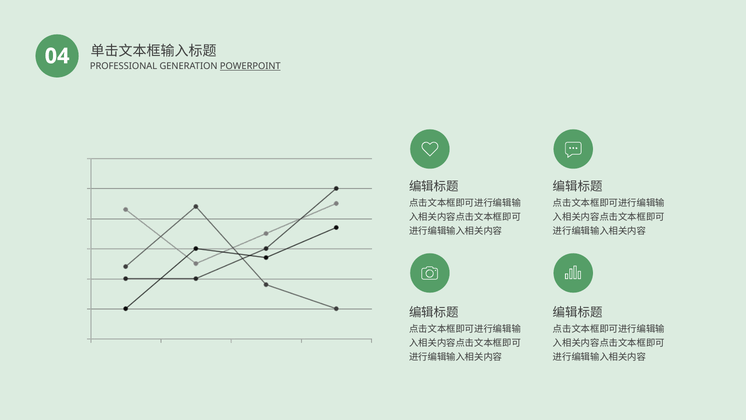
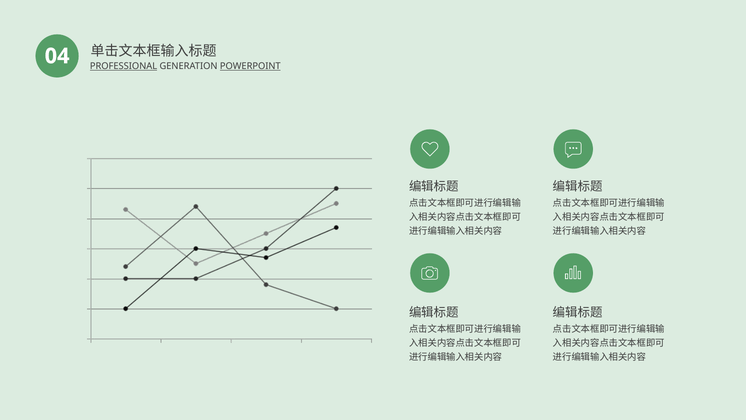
PROFESSIONAL underline: none -> present (124, 66)
